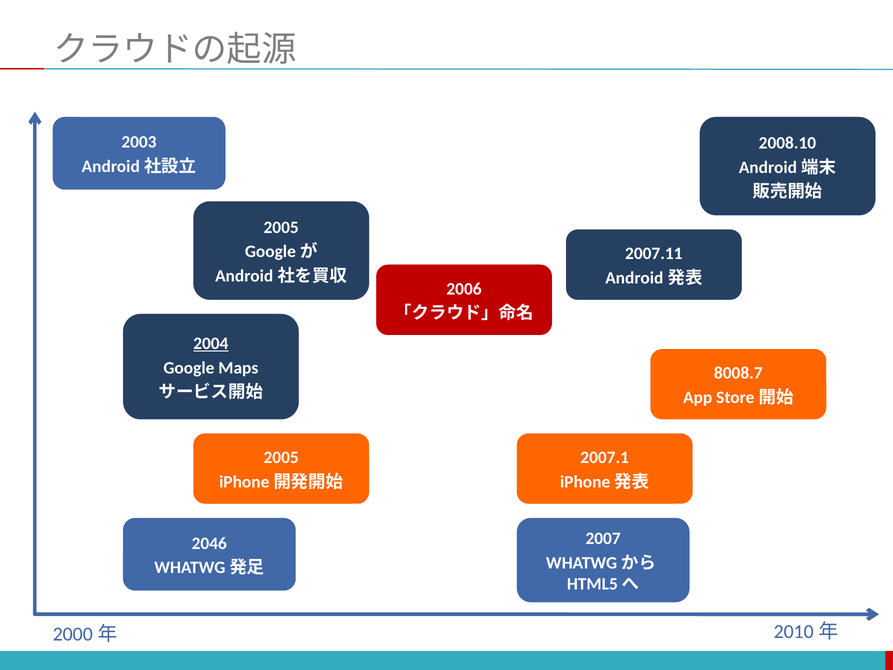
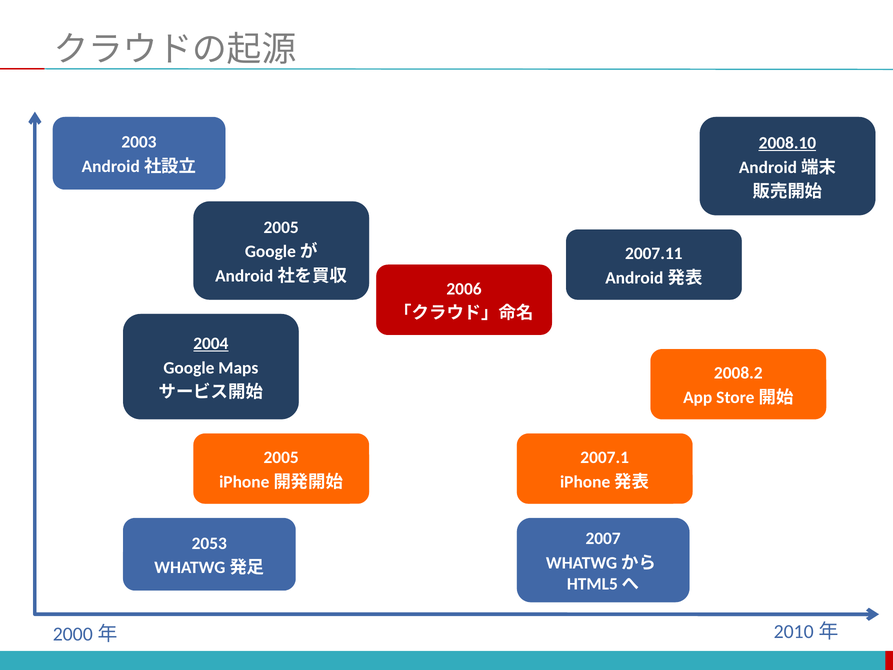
2008.10 underline: none -> present (787, 143)
8008.7: 8008.7 -> 2008.2 (738, 373)
2046: 2046 -> 2053 (209, 543)
